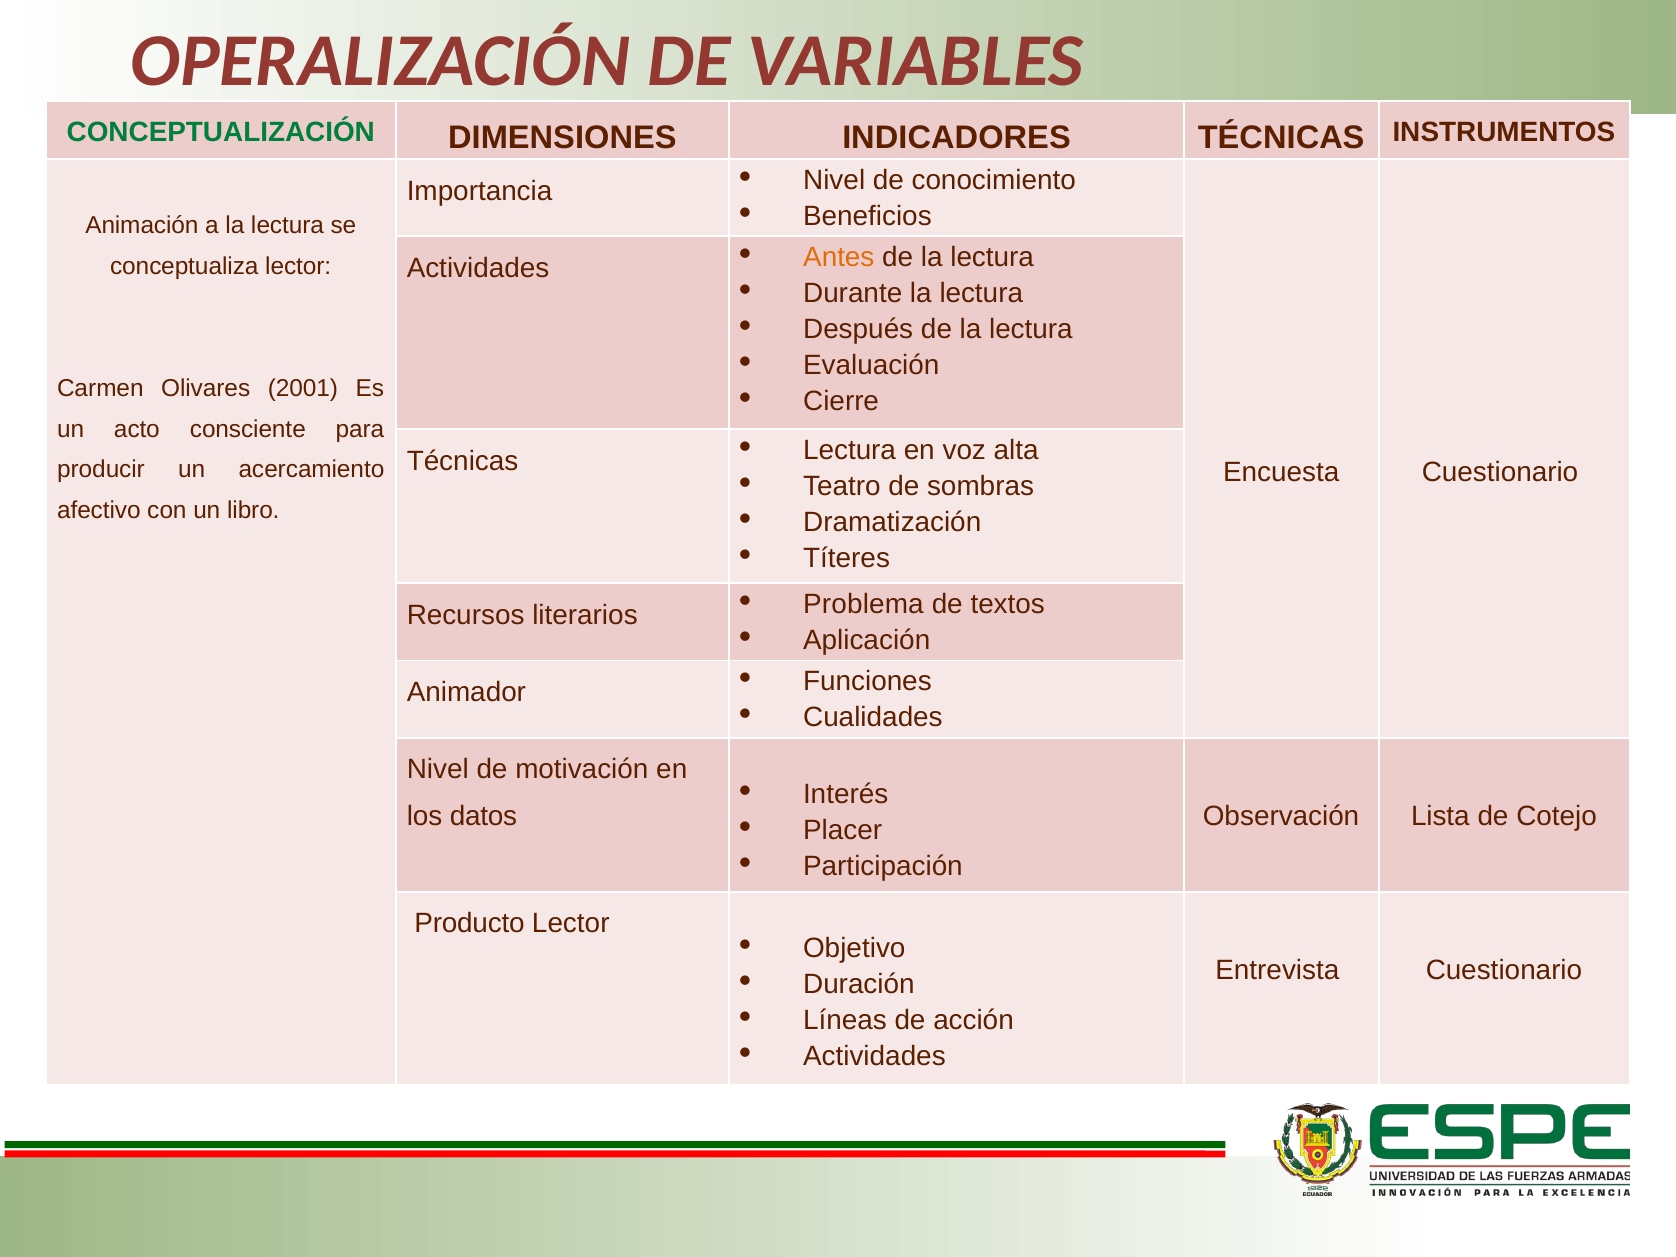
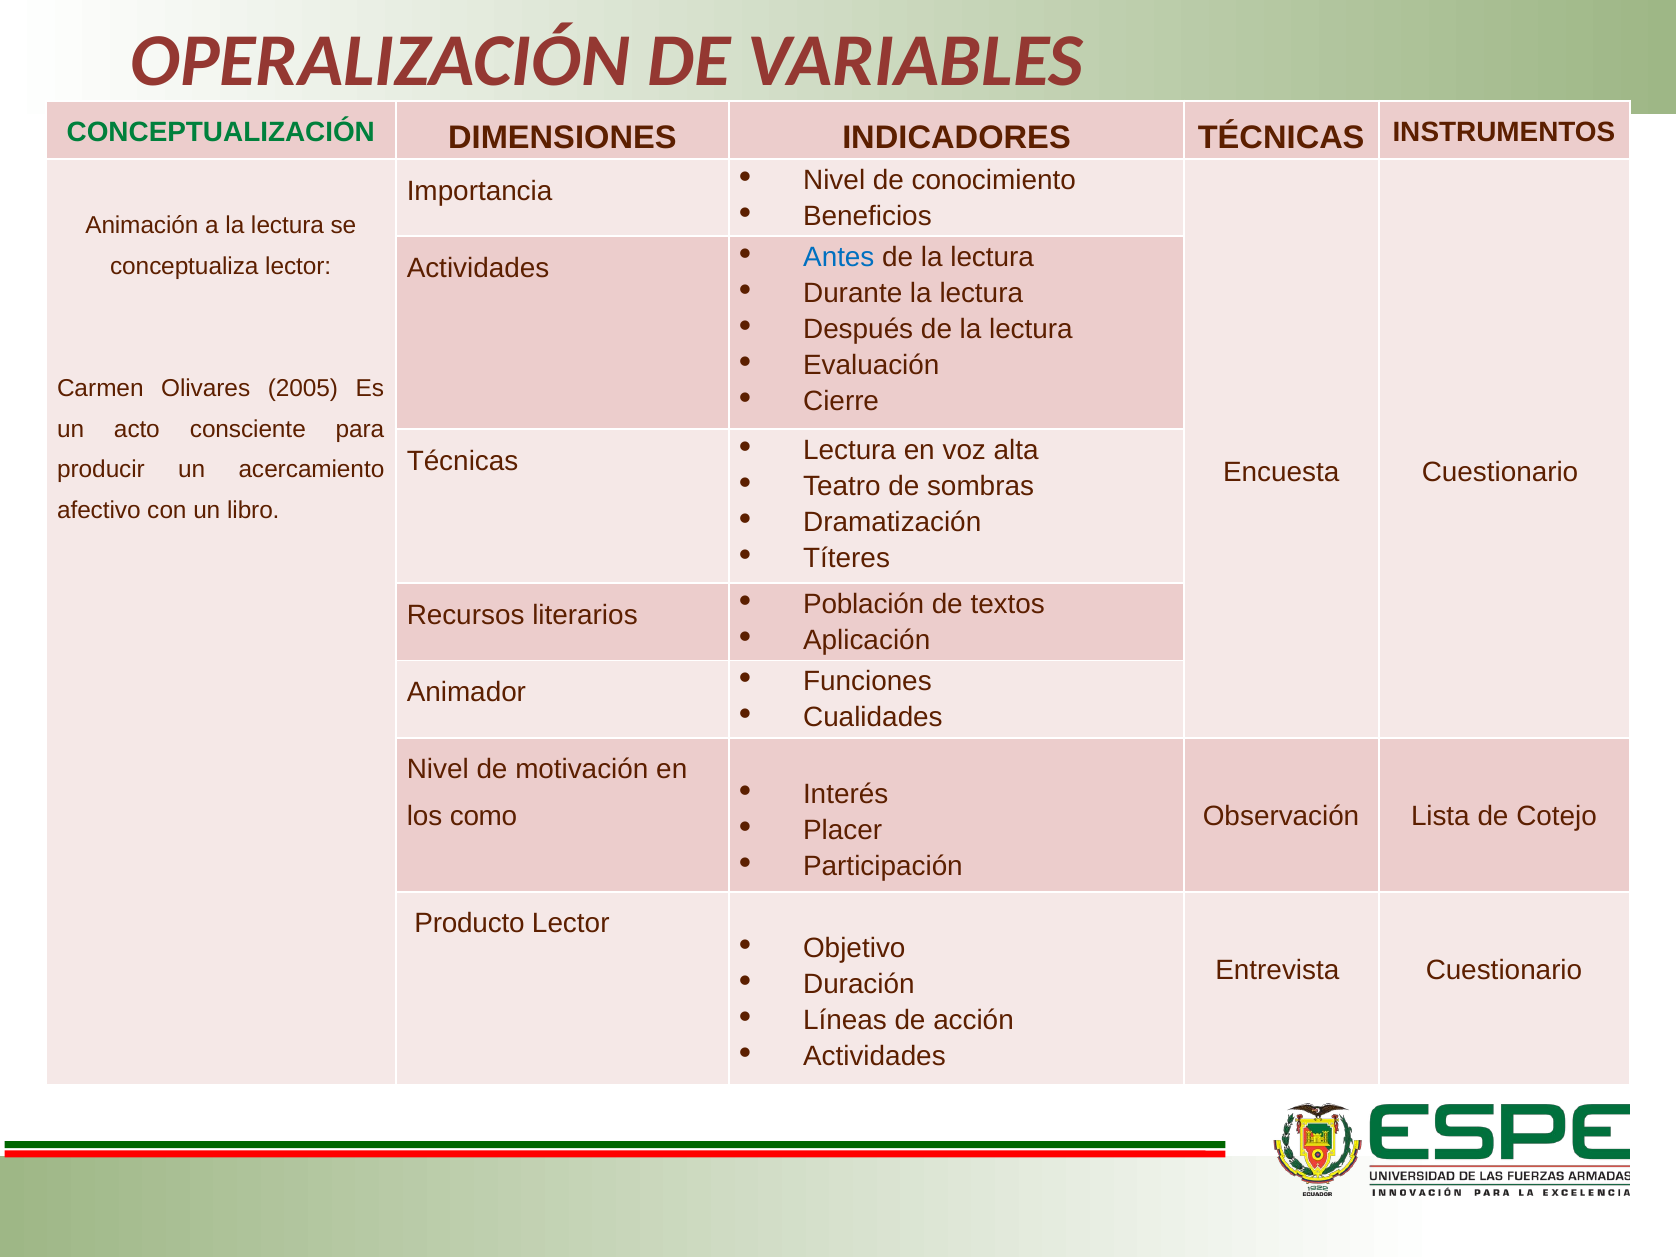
Antes colour: orange -> blue (839, 257)
2001: 2001 -> 2005 (303, 388)
Problema: Problema -> Población (864, 604)
datos: datos -> como (484, 816)
